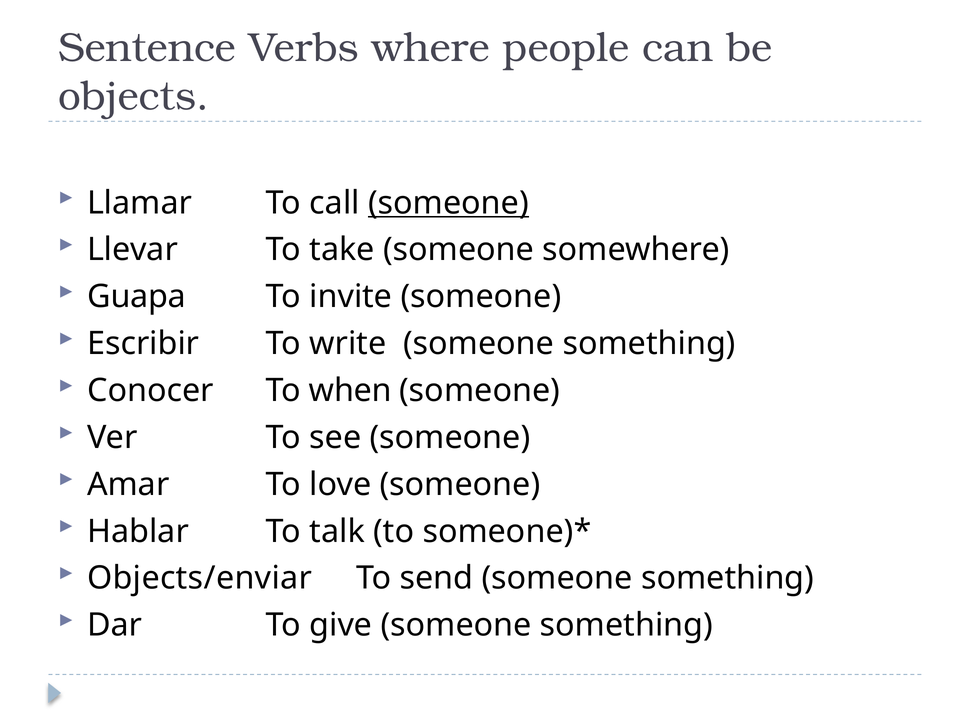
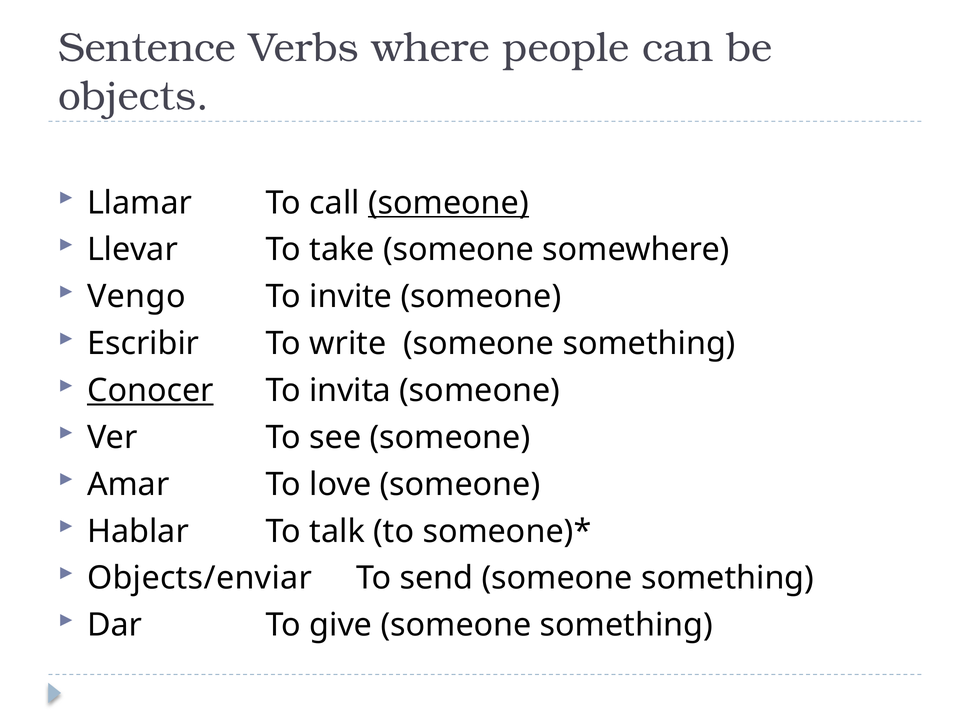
Guapa: Guapa -> Vengo (136, 296)
Conocer underline: none -> present (150, 390)
when: when -> invita (350, 390)
